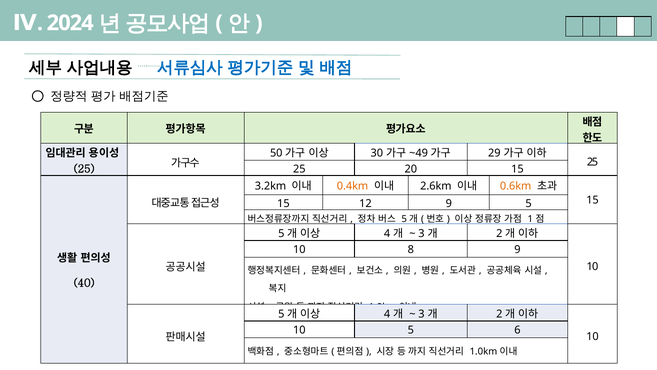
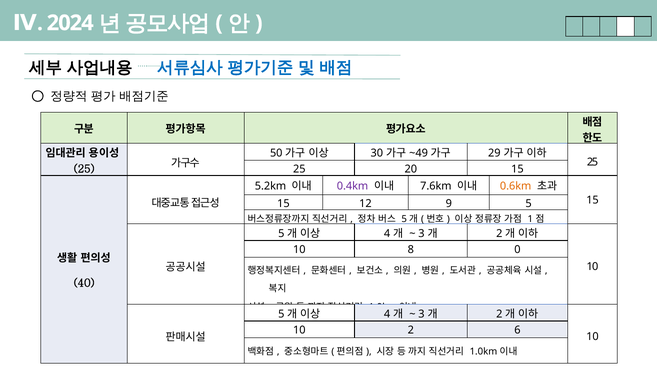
3.2km: 3.2km -> 5.2km (270, 186)
0.4km colour: orange -> purple (353, 186)
2.6km: 2.6km -> 7.6km (436, 186)
8 9: 9 -> 0 (517, 249)
10 5: 5 -> 2 (411, 330)
